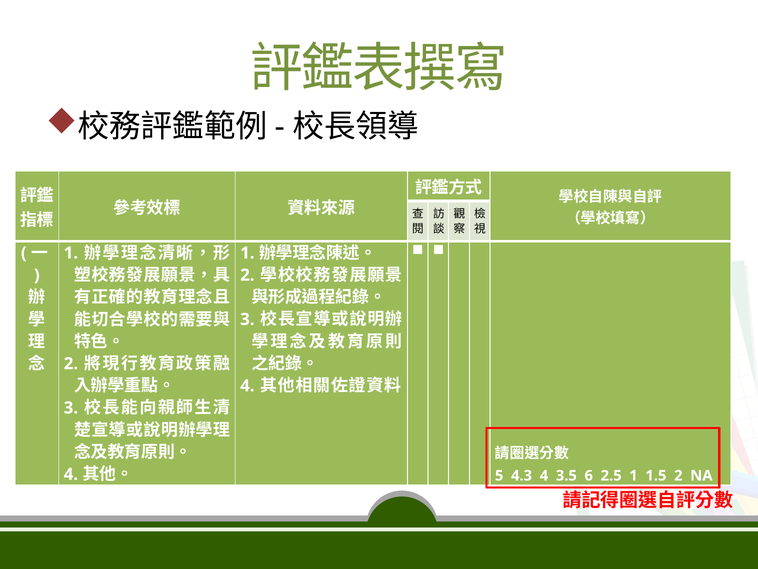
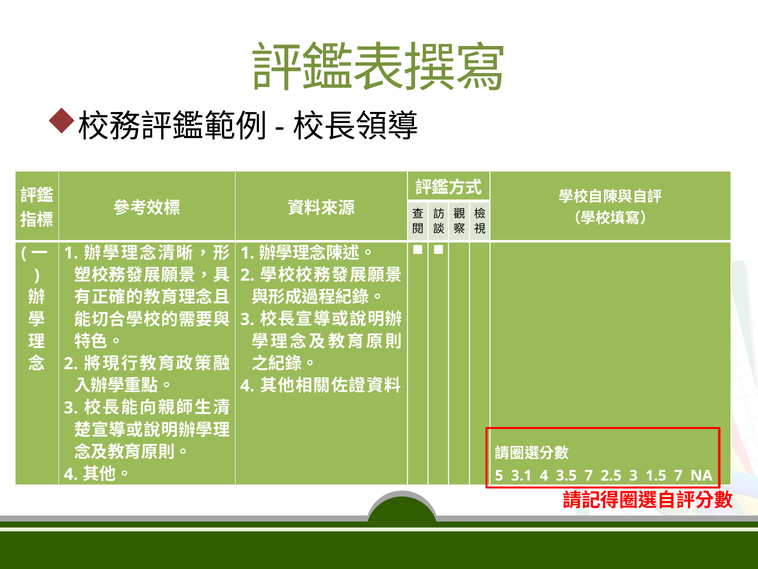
4.3: 4.3 -> 3.1 (522, 475)
3.5 6: 6 -> 7 (589, 475)
2.5 1: 1 -> 3 (633, 475)
1.5 2: 2 -> 7 (678, 475)
